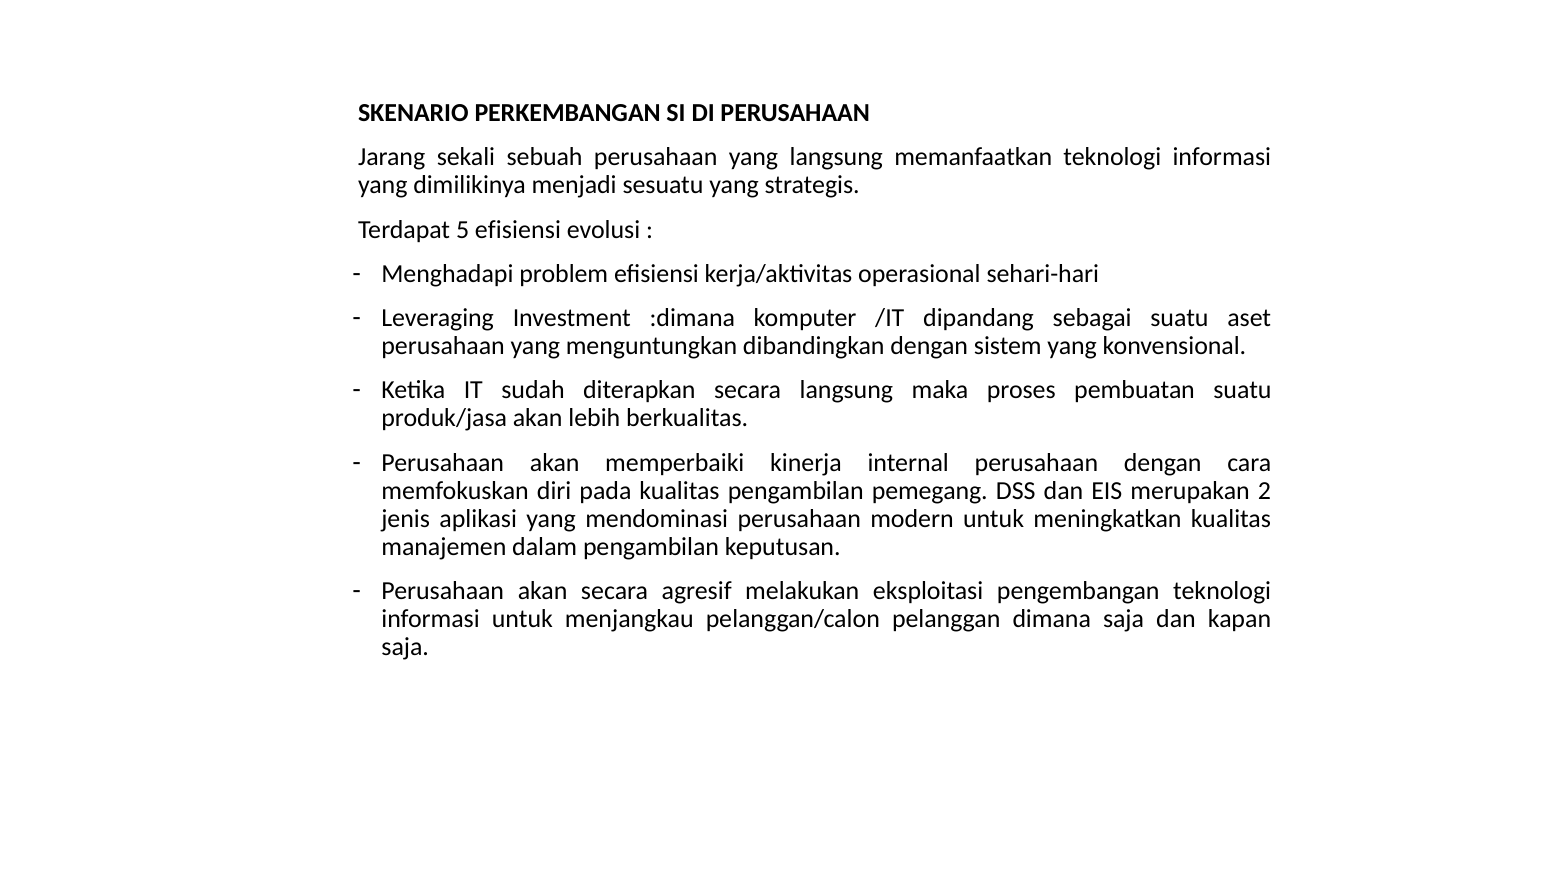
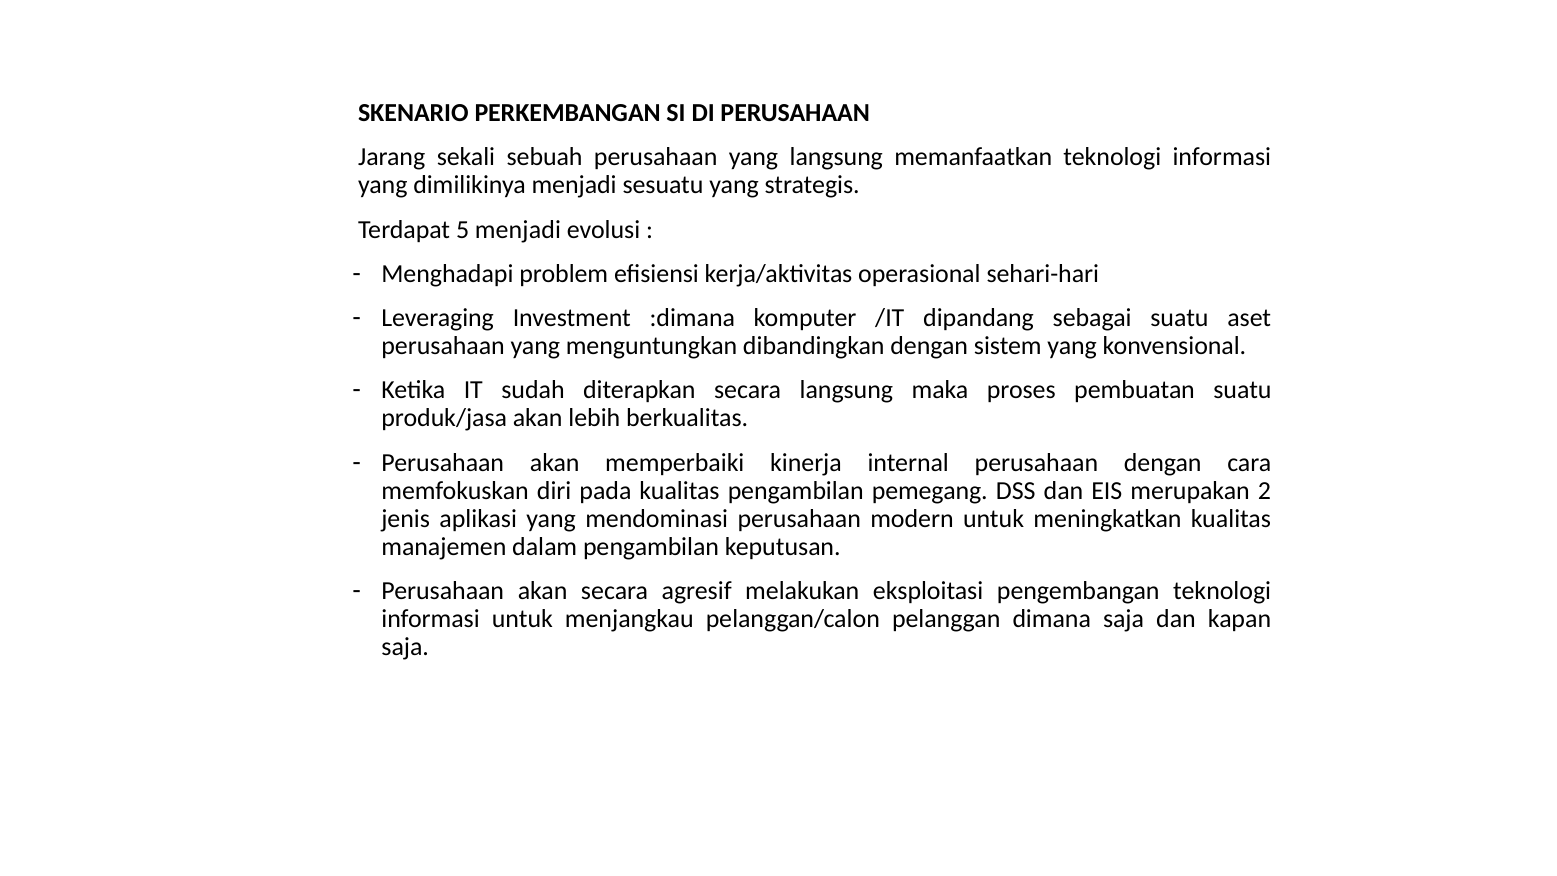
5 efisiensi: efisiensi -> menjadi (518, 230)
